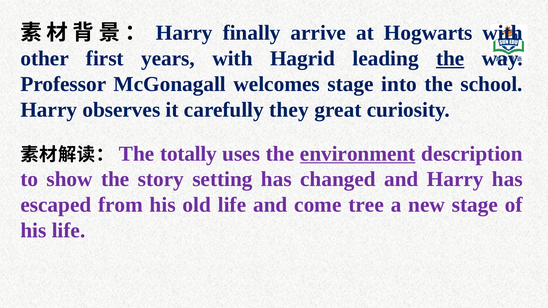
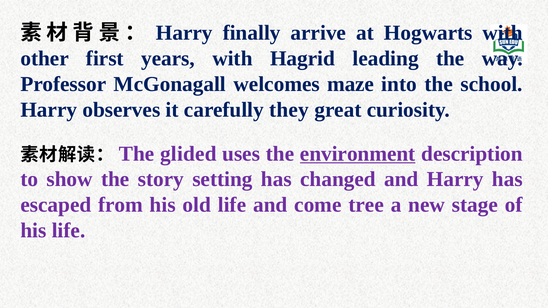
the underline: present -> none (450, 59)
welcomes stage: stage -> maze (351, 84)
totally: totally -> glided (188, 154)
